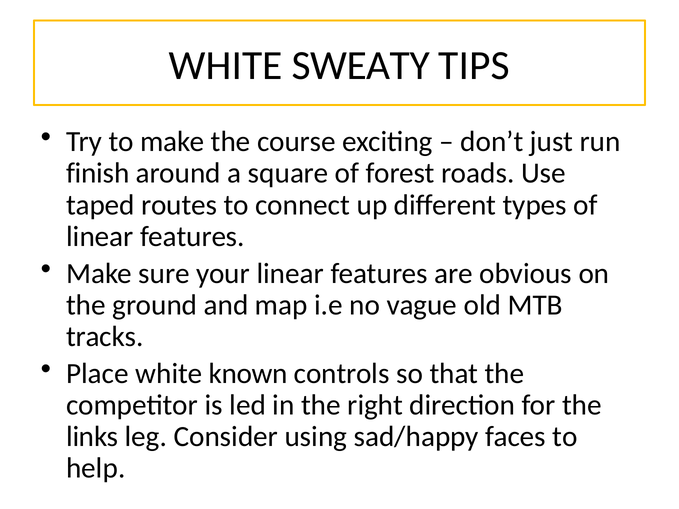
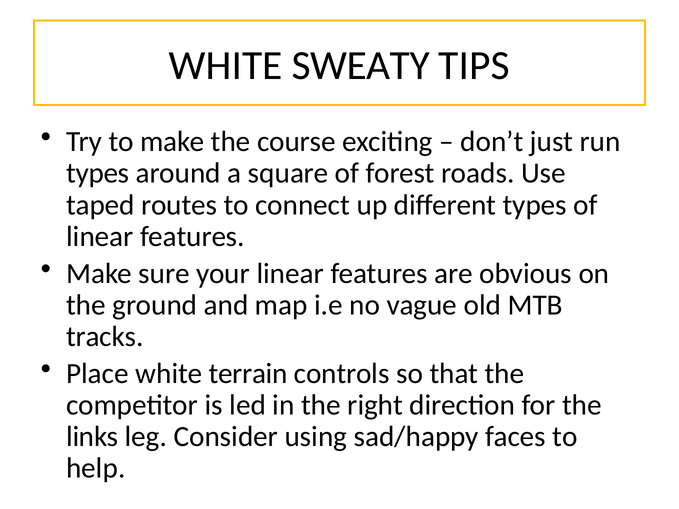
finish: finish -> types (98, 173)
known: known -> terrain (248, 374)
